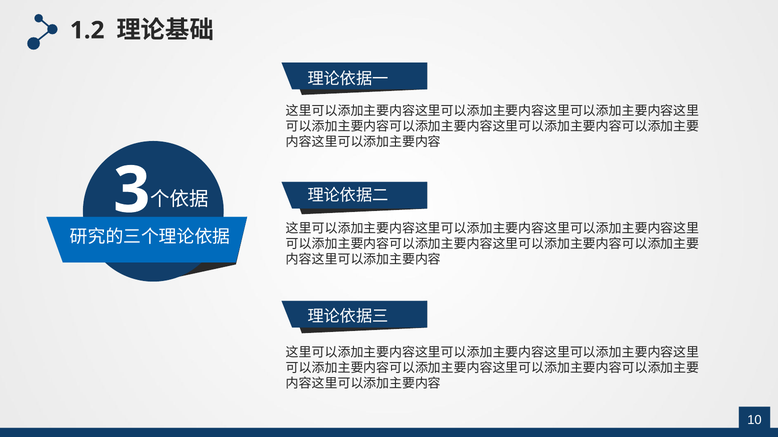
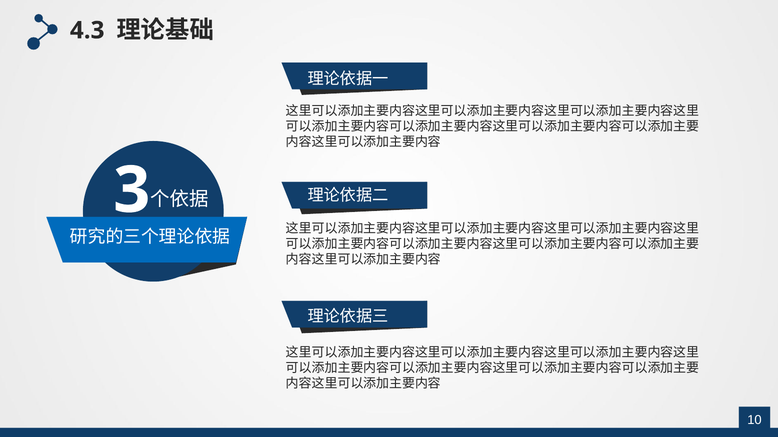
1.2: 1.2 -> 4.3 (87, 30)
